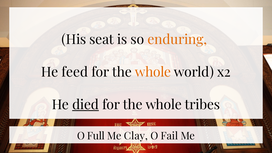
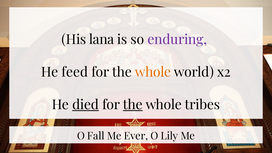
seat: seat -> lana (102, 40)
enduring colour: orange -> purple (177, 40)
the underline: none -> present (133, 105)
Full: Full -> Fall (96, 136)
Clay: Clay -> Ever (136, 136)
Fail: Fail -> Lily (169, 136)
